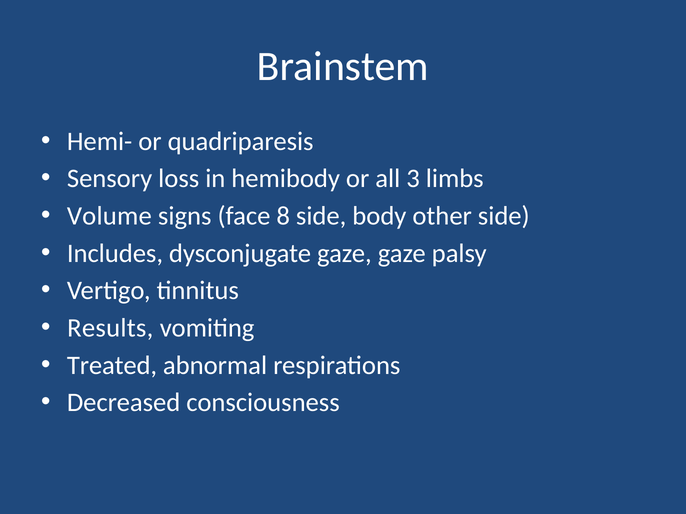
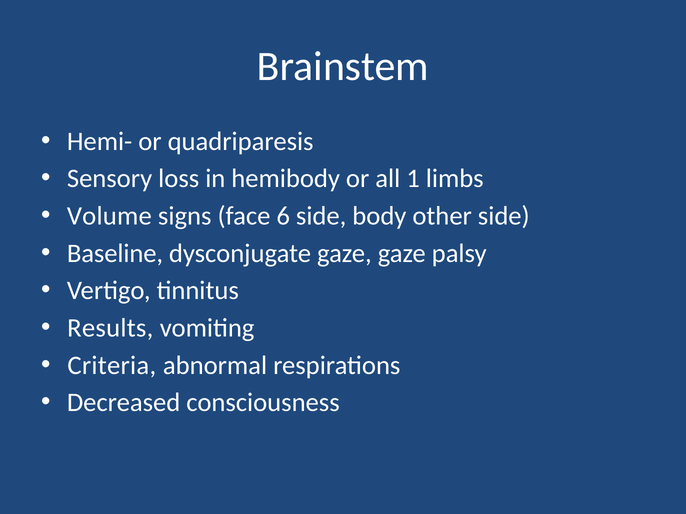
3: 3 -> 1 (413, 179)
8: 8 -> 6 (283, 216)
Includes: Includes -> Baseline (115, 253)
Treated: Treated -> Criteria (112, 366)
